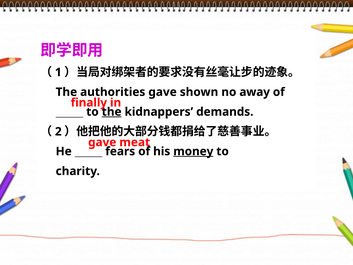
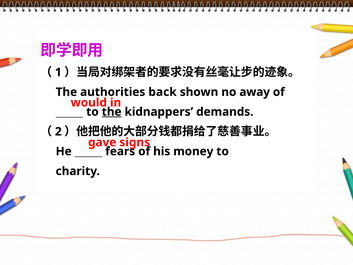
authorities gave: gave -> back (163, 92)
finally: finally -> would (89, 103)
meat: meat -> signs (135, 142)
money underline: present -> none (193, 151)
